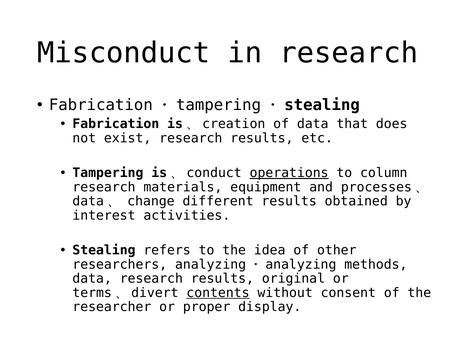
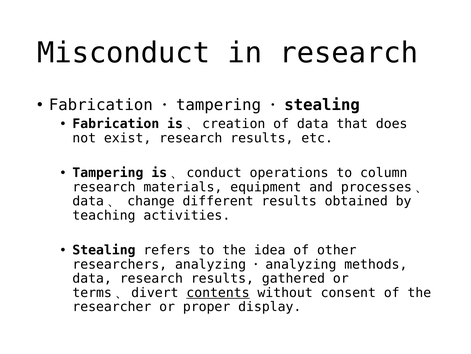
operations underline: present -> none (289, 173)
interest: interest -> teaching (104, 215)
original: original -> gathered (293, 278)
